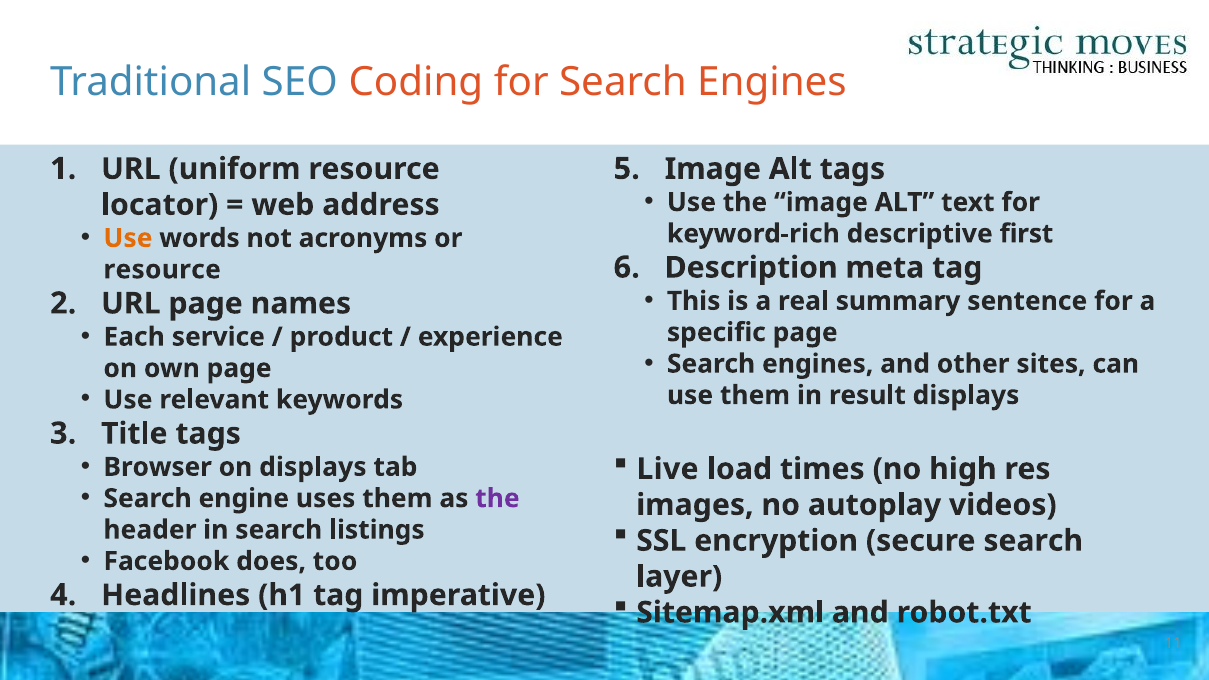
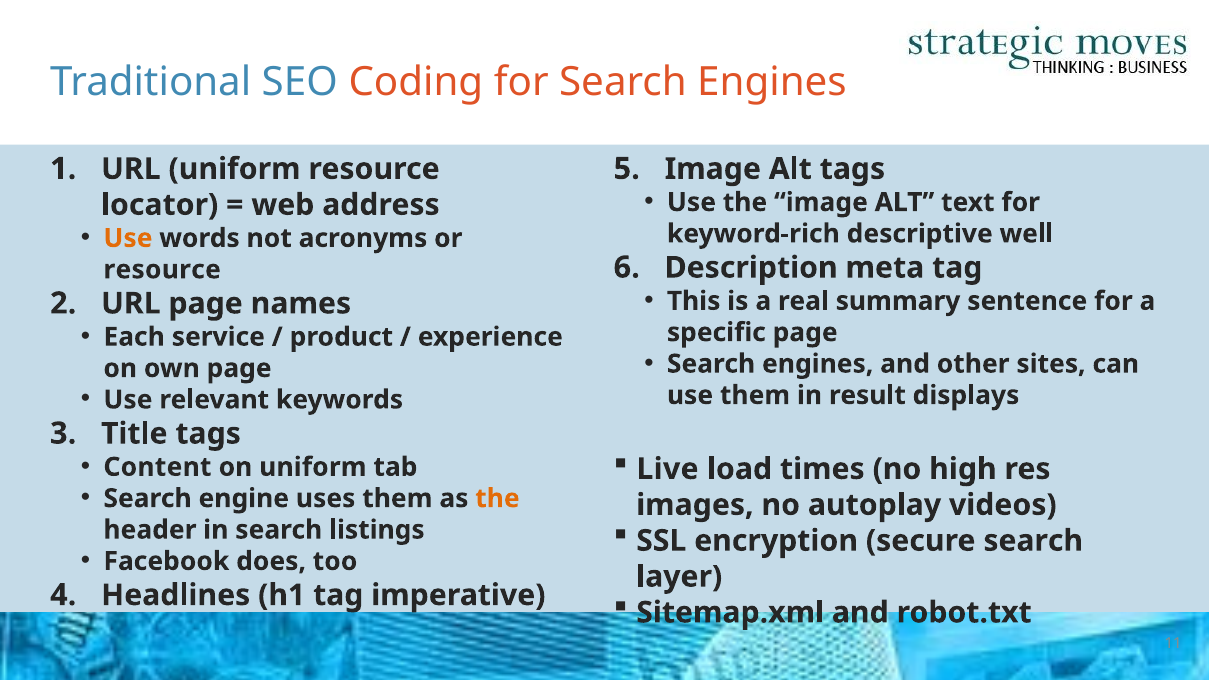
first: first -> well (1026, 234)
Browser: Browser -> Content (157, 467)
on displays: displays -> uniform (313, 467)
the colour: purple -> orange (497, 498)
